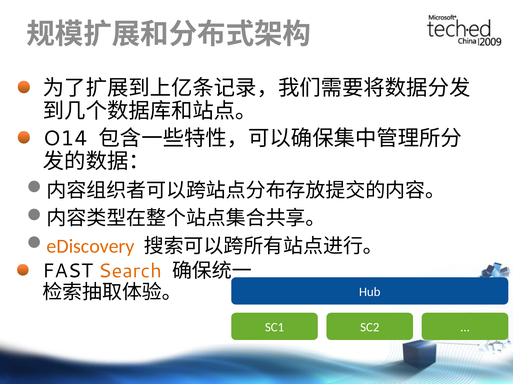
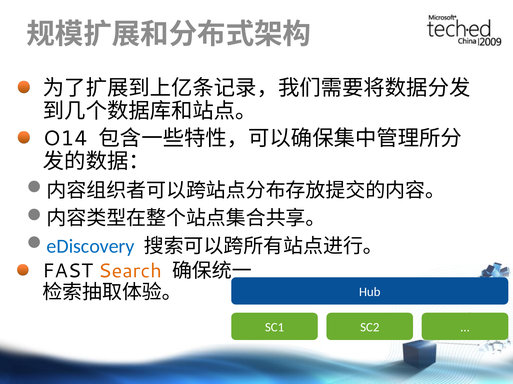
eDiscovery colour: orange -> blue (91, 247)
